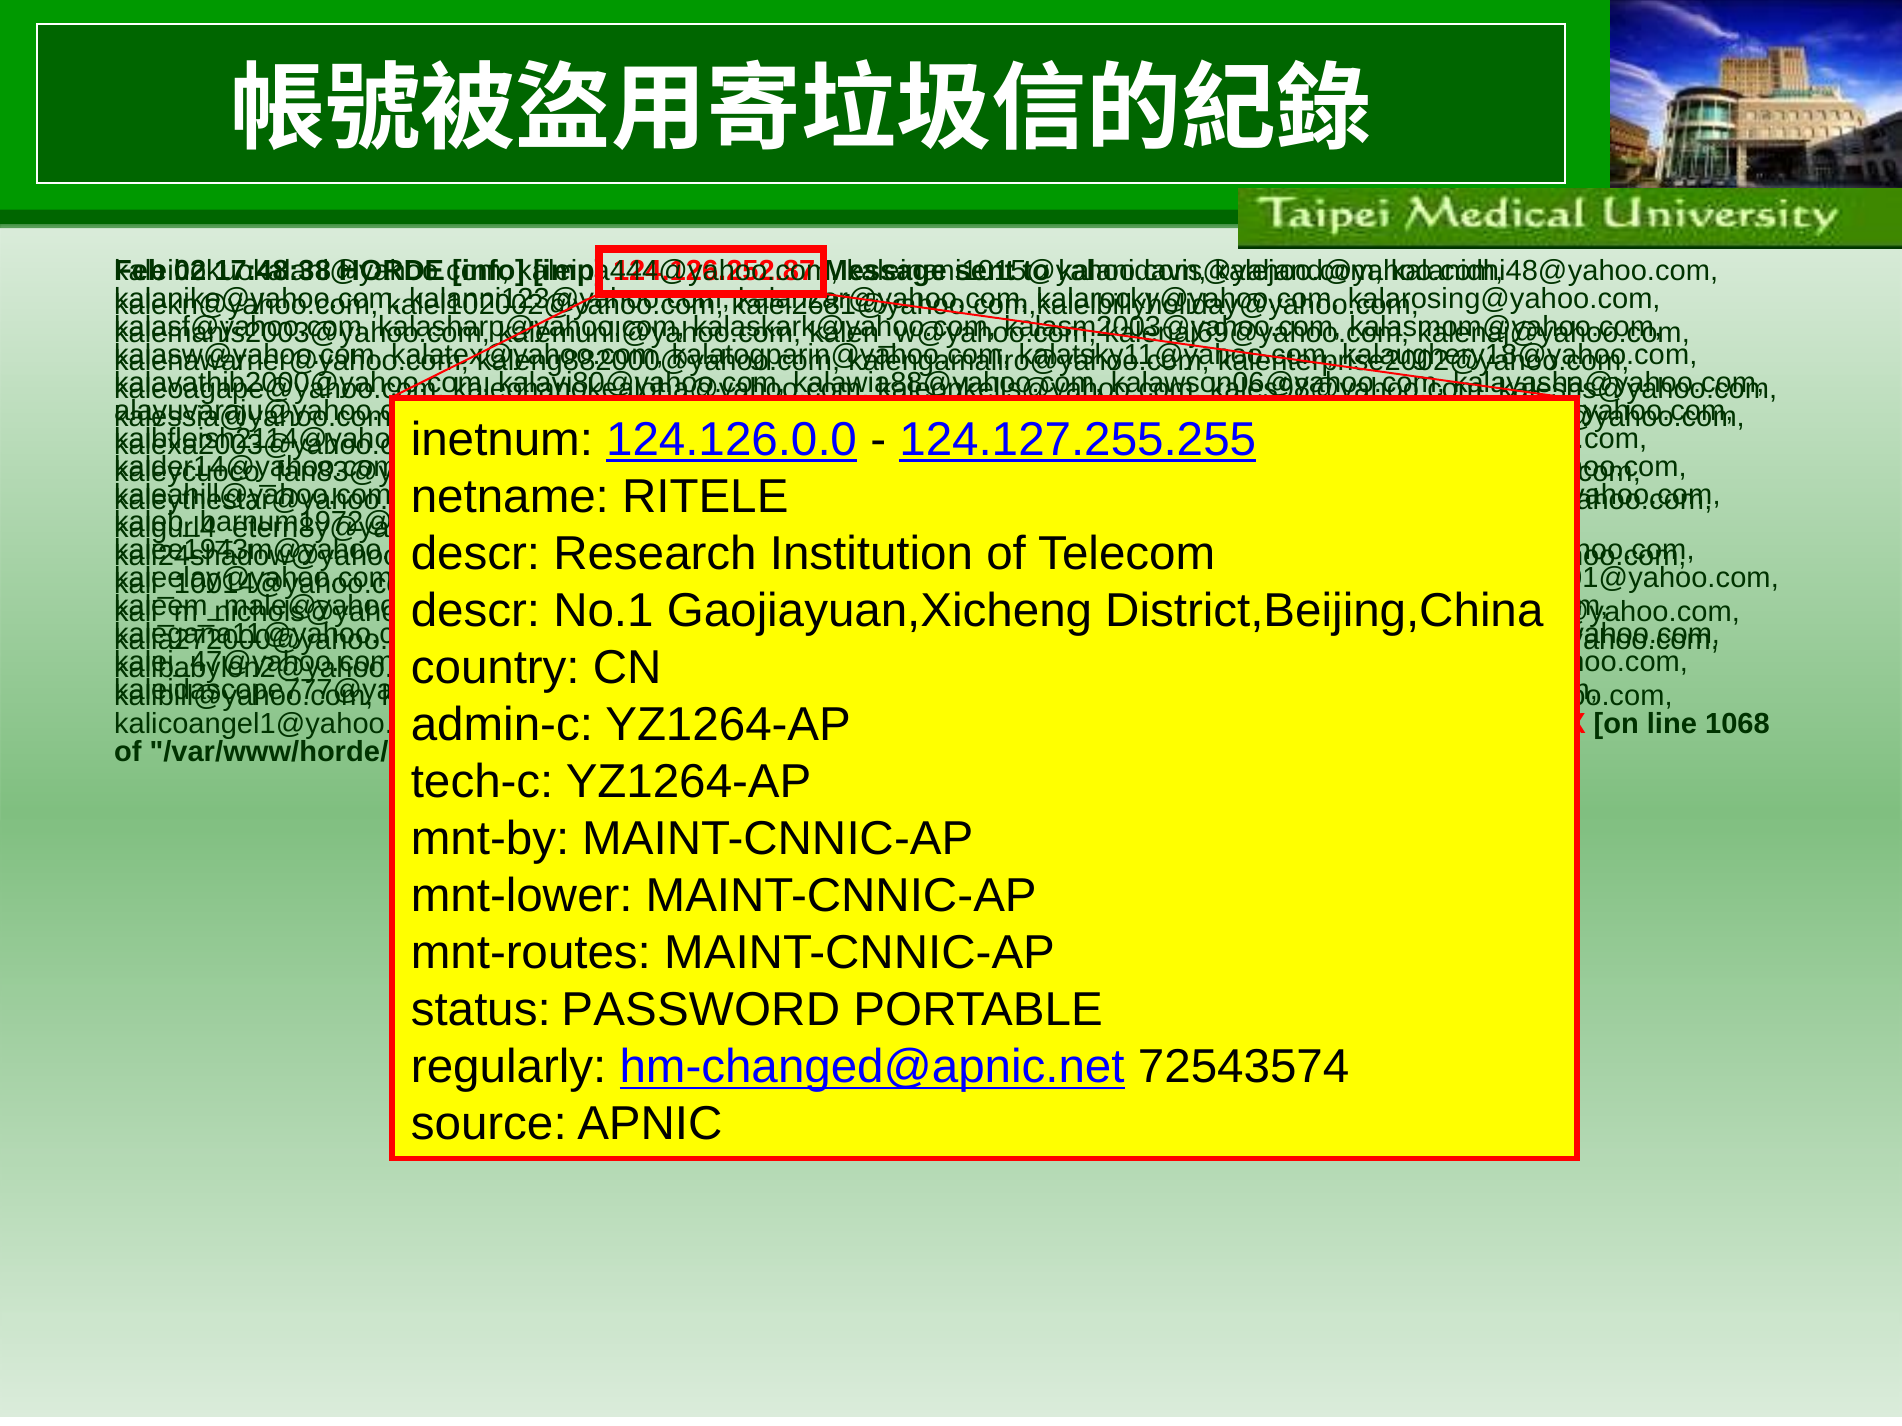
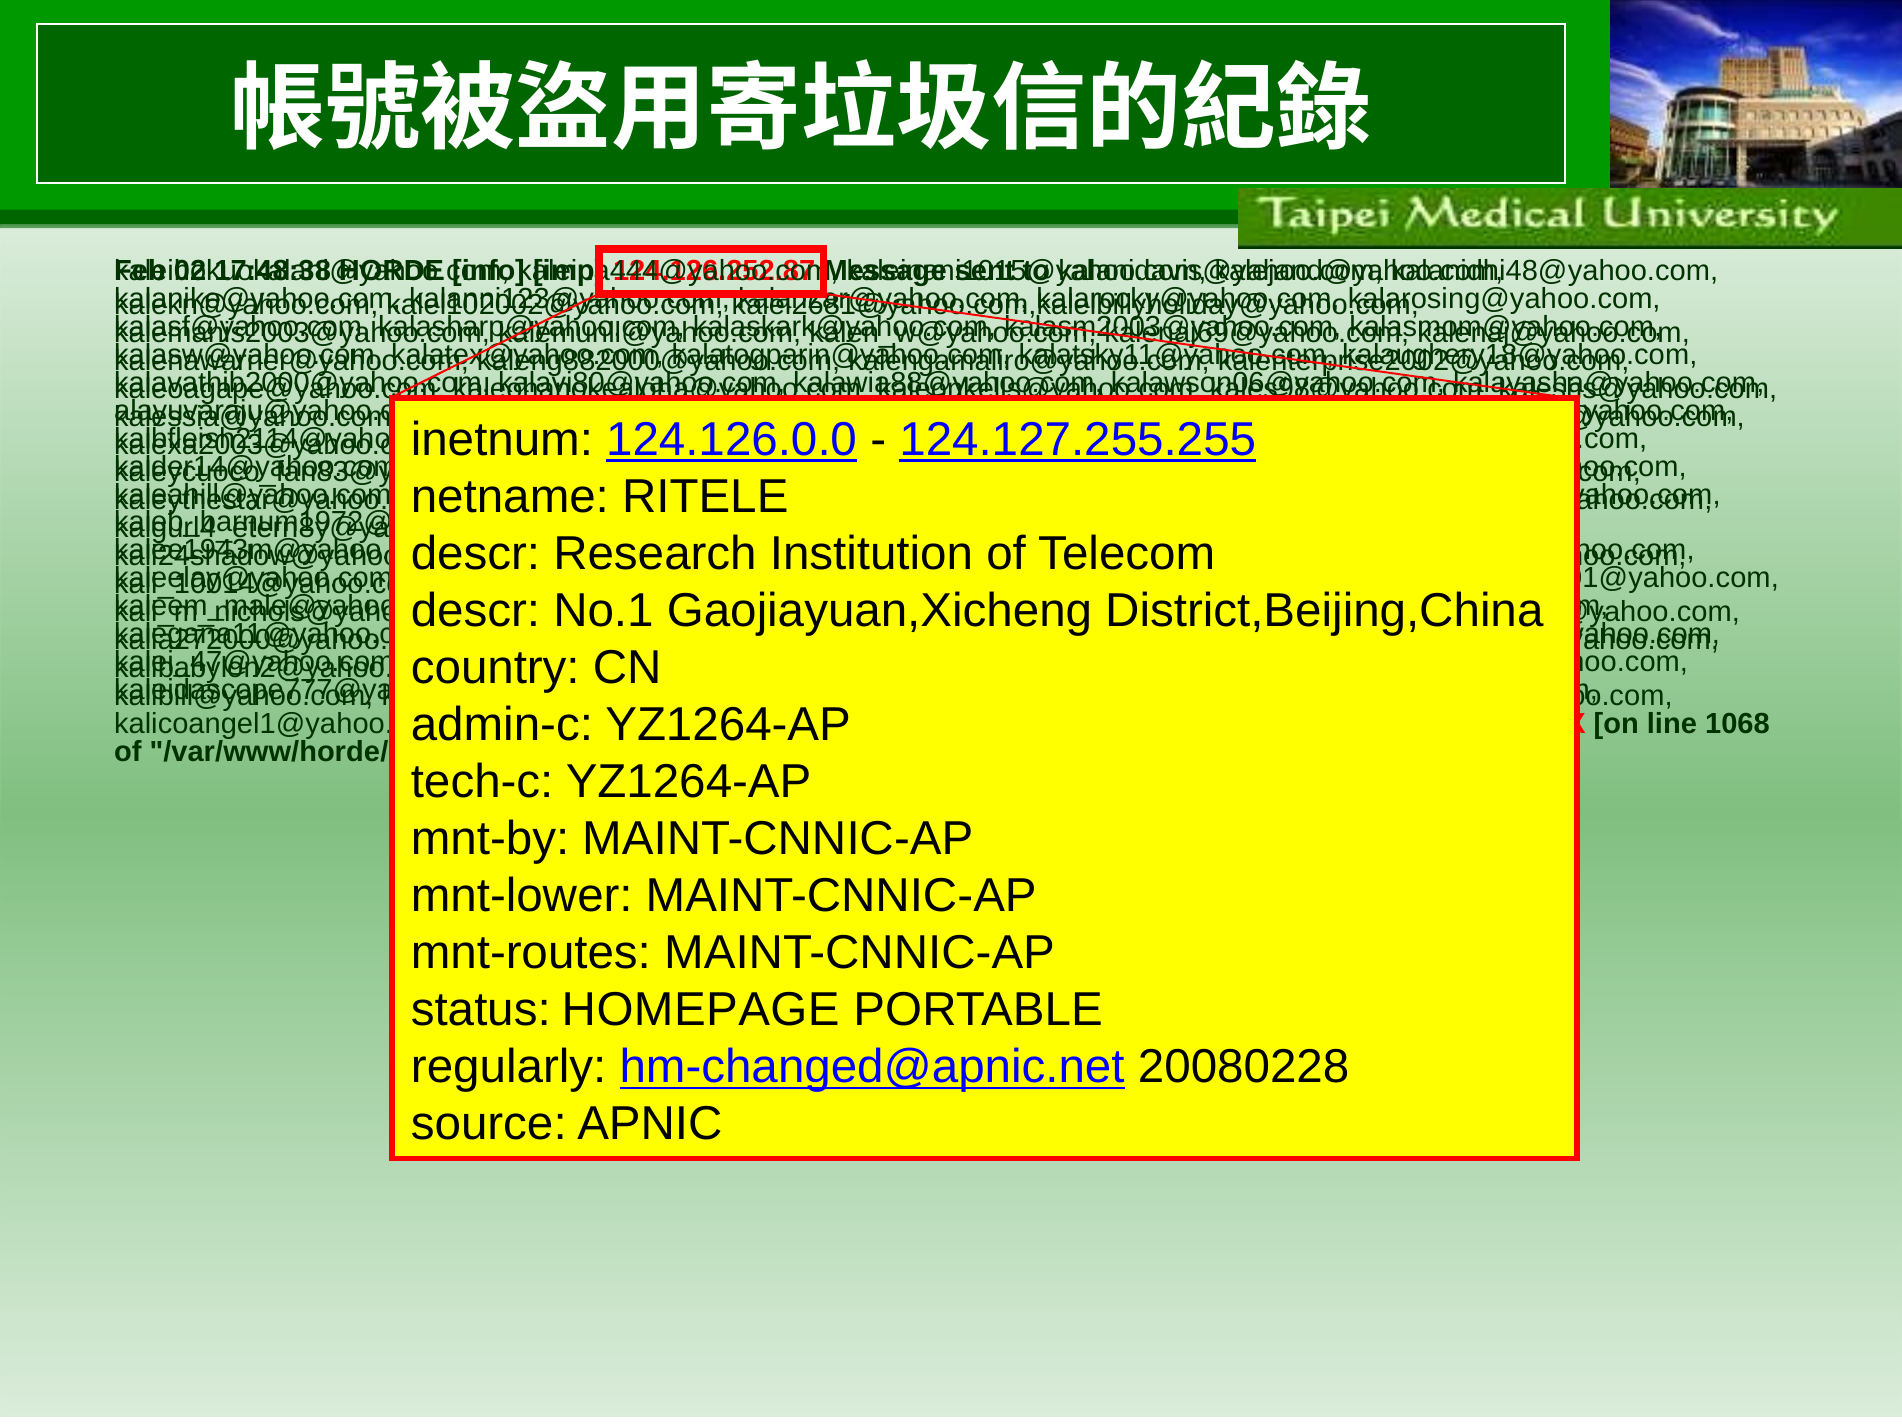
PASSWORD: PASSWORD -> HOMEPAGE (701, 1010)
72543574: 72543574 -> 20080228 (1244, 1067)
